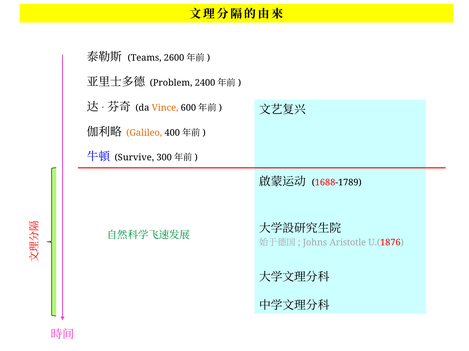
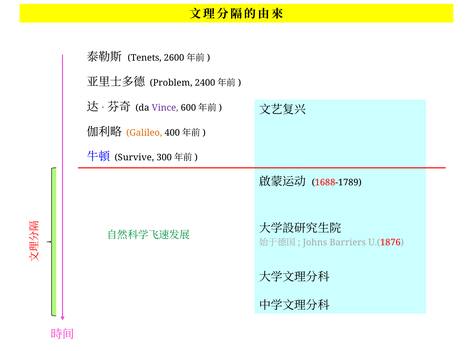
Teams: Teams -> Tenets (145, 58)
Vince colour: orange -> purple (165, 108)
Aristotle: Aristotle -> Barriers (348, 243)
